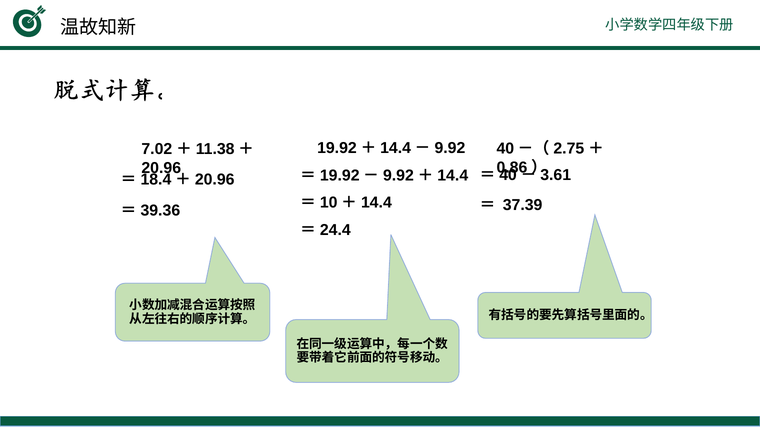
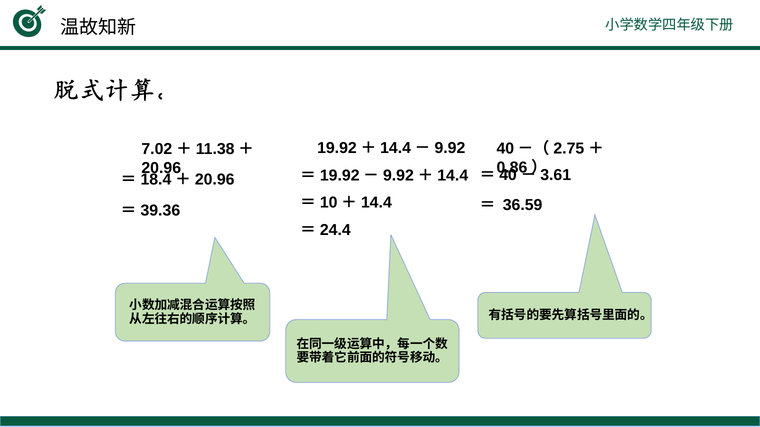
37.39: 37.39 -> 36.59 (523, 205)
